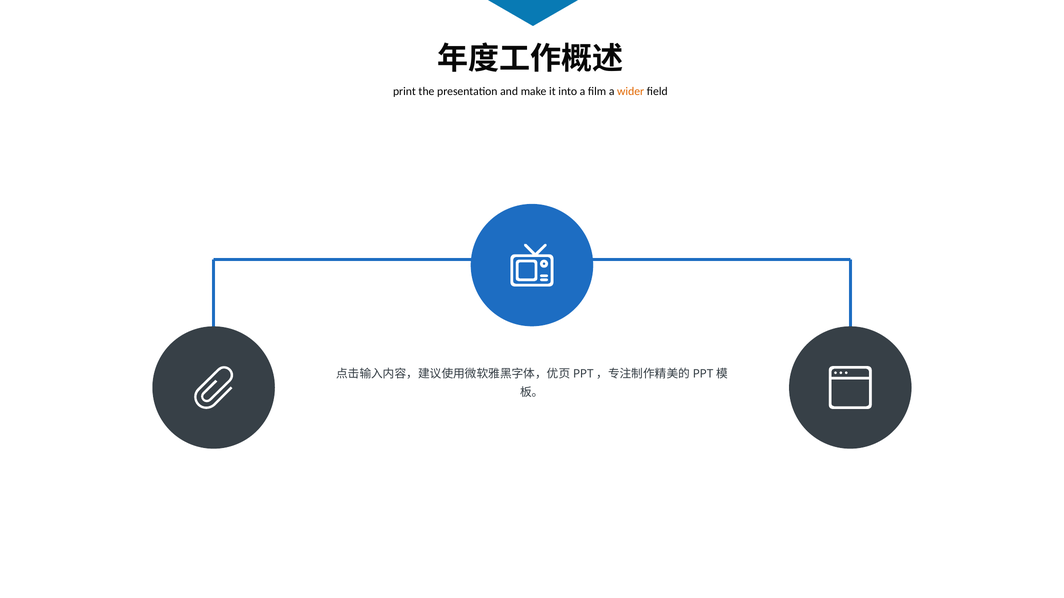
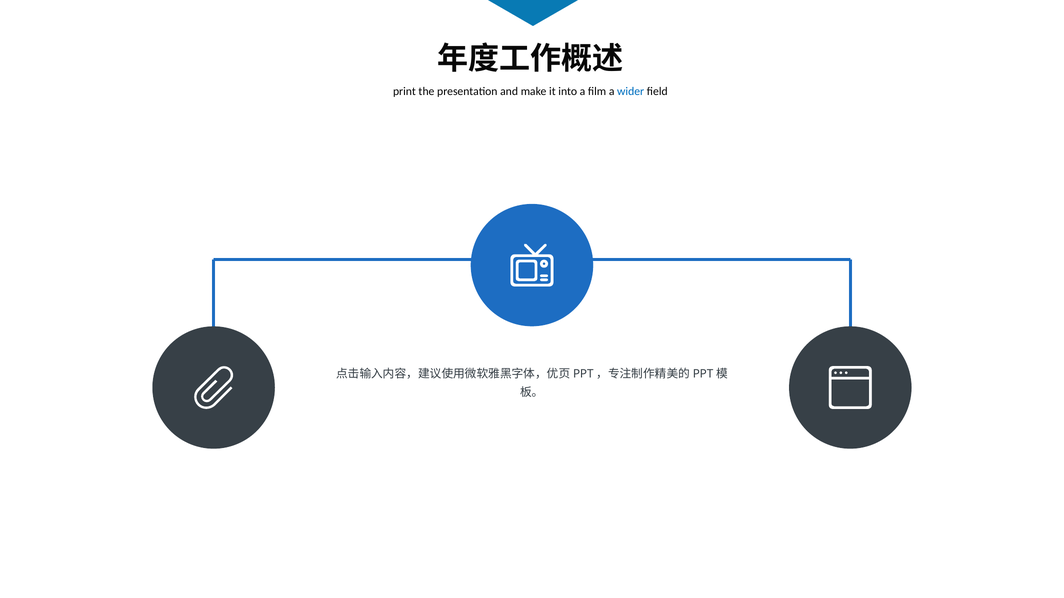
wider colour: orange -> blue (631, 92)
